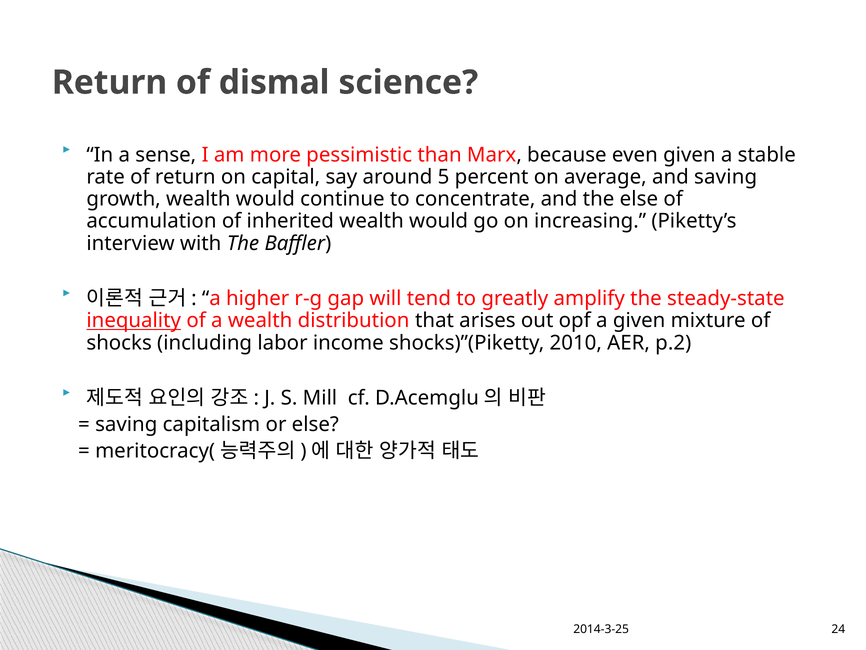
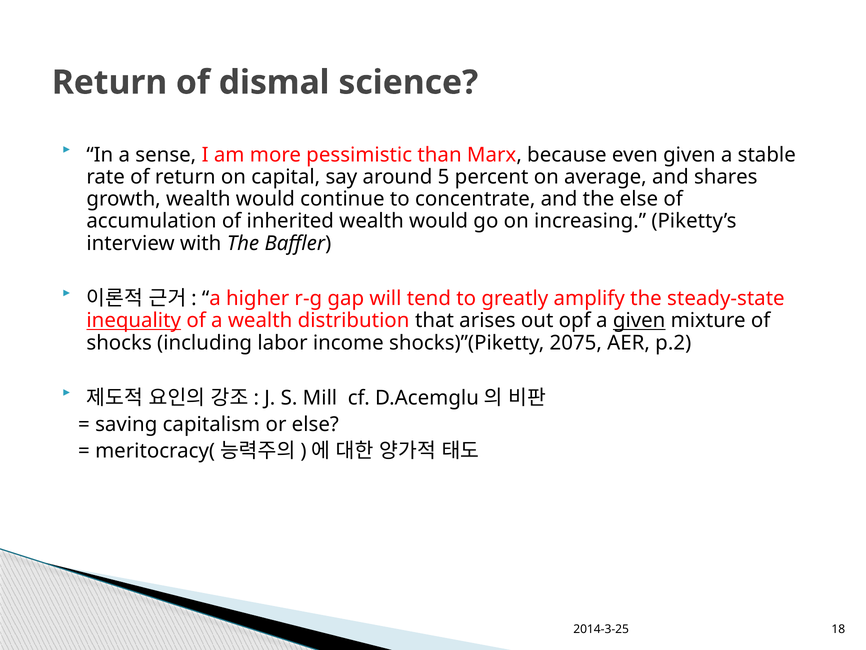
and saving: saving -> shares (726, 177)
given underline: none -> present (639, 320)
2010: 2010 -> 2075 (576, 343)
24: 24 -> 18 (838, 629)
